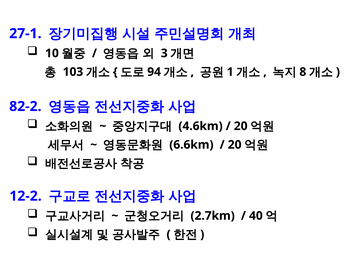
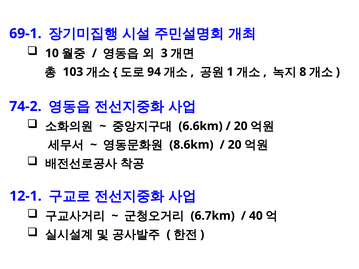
27-1: 27-1 -> 69-1 (25, 34)
82-2: 82-2 -> 74-2 (25, 106)
4.6km: 4.6km -> 6.6km (201, 126)
6.6km: 6.6km -> 8.6km (191, 145)
12-2: 12-2 -> 12-1 (26, 196)
2.7km: 2.7km -> 6.7km (213, 216)
